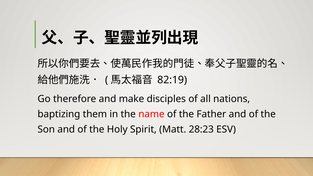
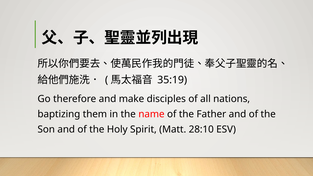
82:19: 82:19 -> 35:19 (172, 80)
28:23: 28:23 -> 28:10 (201, 129)
